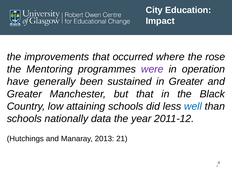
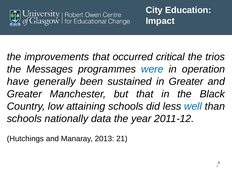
where: where -> critical (170, 57)
rose: rose -> trios (215, 57)
Mentoring: Mentoring -> Messages (50, 69)
were colour: purple -> blue (152, 69)
